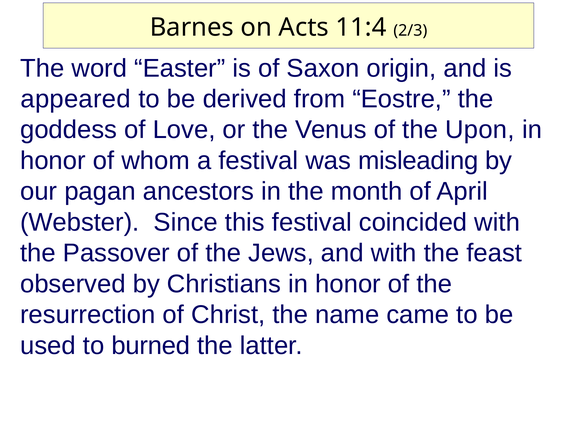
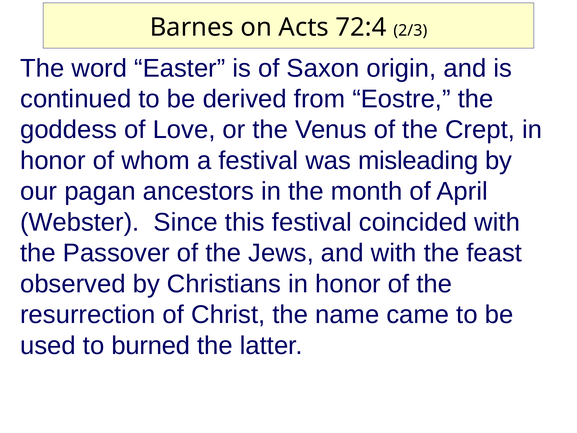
11:4: 11:4 -> 72:4 (361, 27)
appeared: appeared -> continued (76, 99)
Upon: Upon -> Crept (480, 130)
